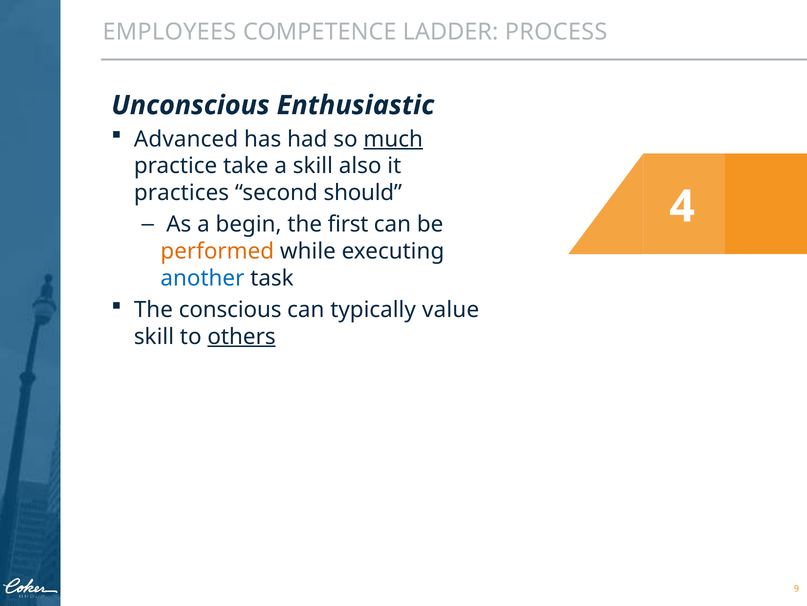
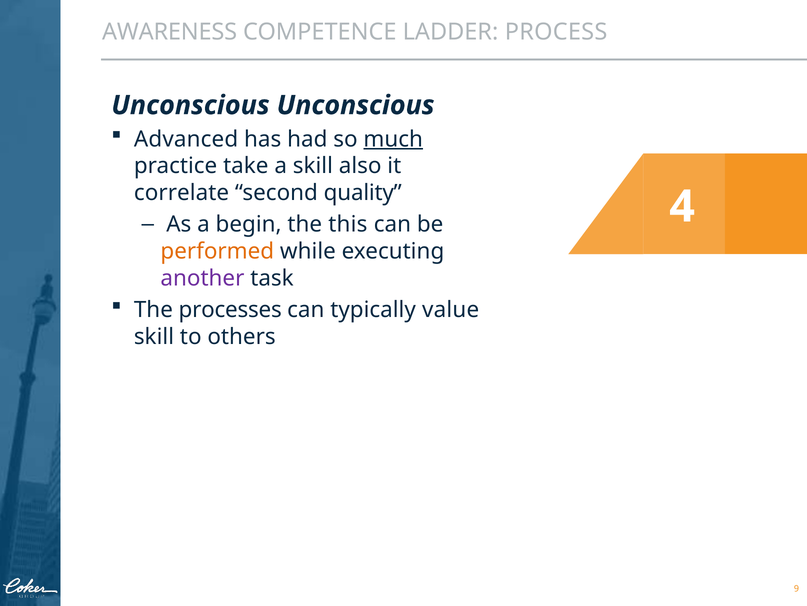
EMPLOYEES: EMPLOYEES -> AWARENESS (170, 32)
Unconscious Enthusiastic: Enthusiastic -> Unconscious (356, 105)
practices: practices -> correlate (182, 193)
should: should -> quality (363, 193)
first: first -> this (348, 224)
another colour: blue -> purple (202, 278)
conscious: conscious -> processes (230, 309)
others underline: present -> none (242, 336)
